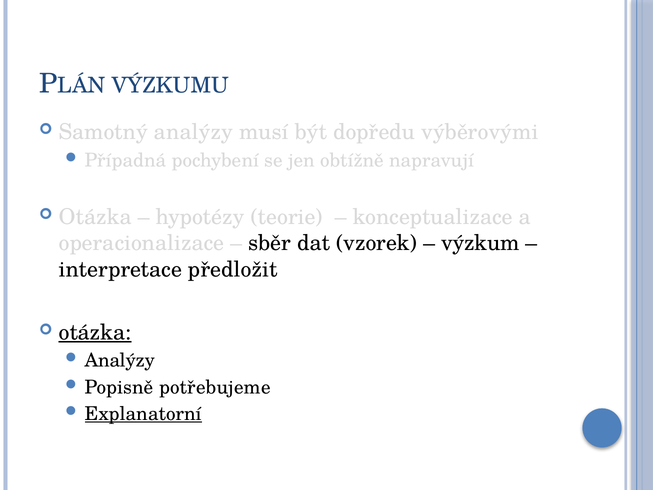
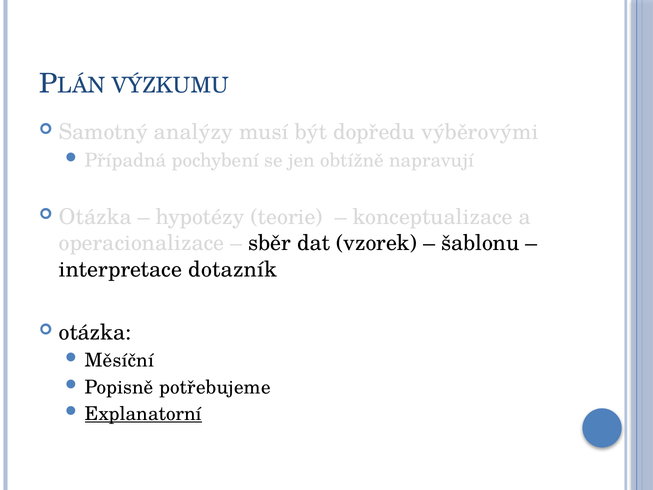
výzkum: výzkum -> šablonu (480, 243)
předložit: předložit -> dotazník (233, 269)
otázka underline: present -> none (95, 332)
Analýzy: Analýzy -> Měsíční (120, 360)
